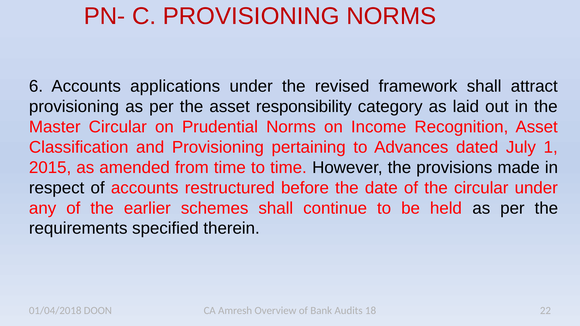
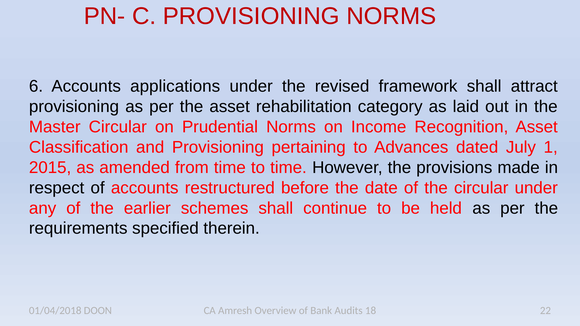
responsibility: responsibility -> rehabilitation (304, 107)
